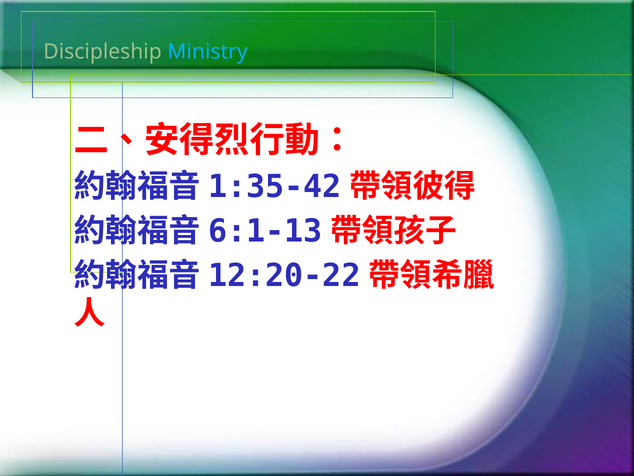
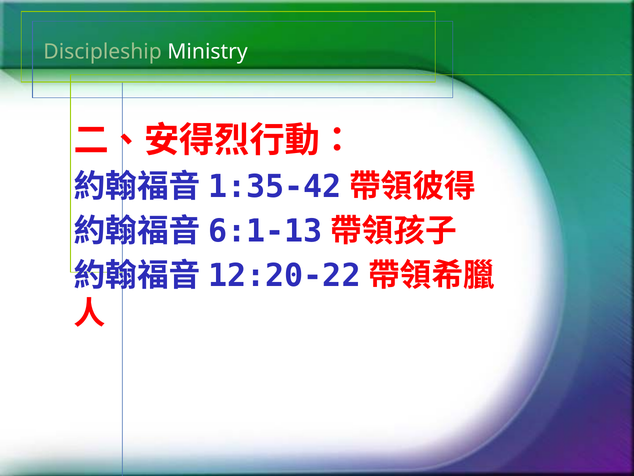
Ministry colour: light blue -> white (208, 52)
